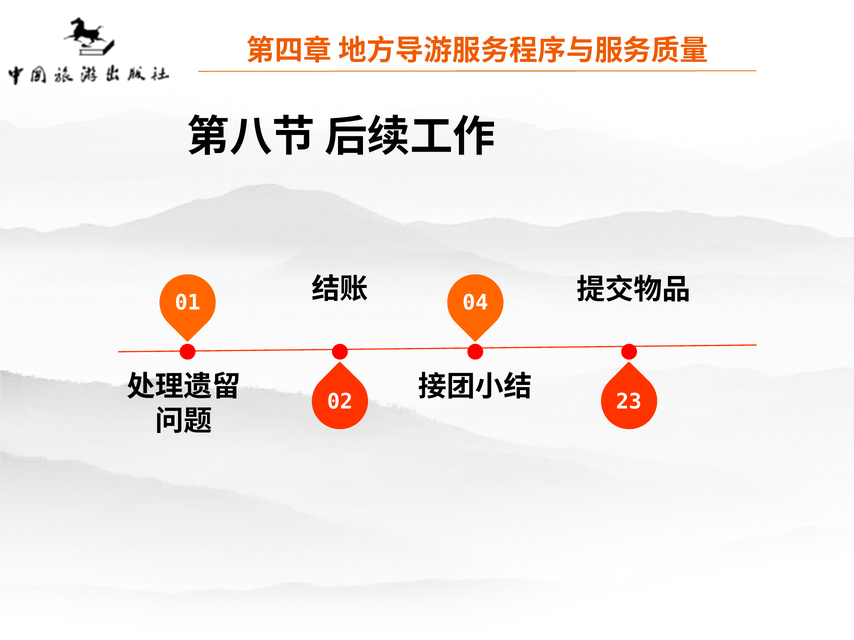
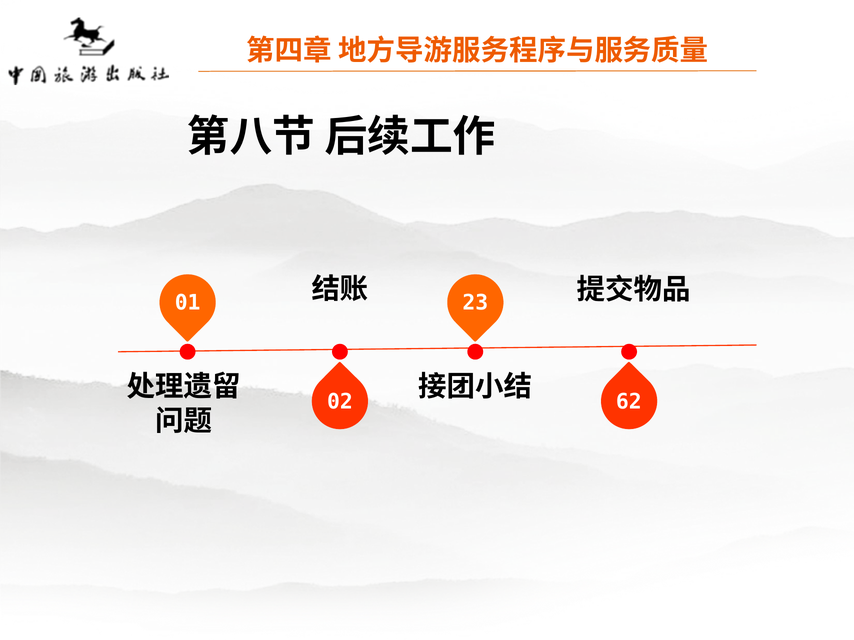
04: 04 -> 23 (475, 303)
23: 23 -> 62 (629, 402)
